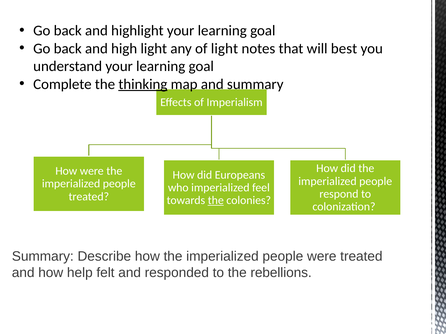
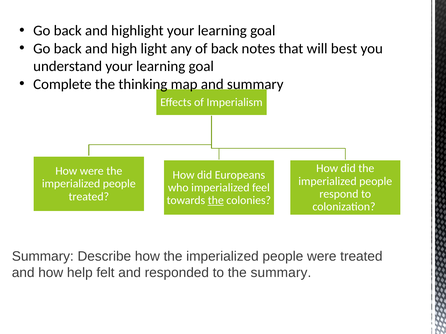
of light: light -> back (225, 49)
thinking underline: present -> none (143, 84)
the rebellions: rebellions -> summary (281, 273)
